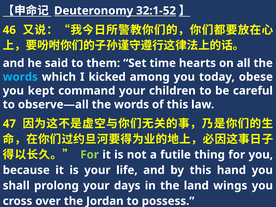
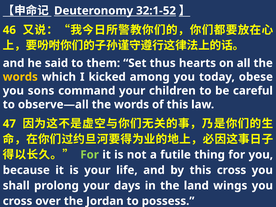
time: time -> thus (163, 63)
words colour: light blue -> yellow (20, 77)
kept: kept -> sons (41, 91)
this hand: hand -> cross (232, 170)
